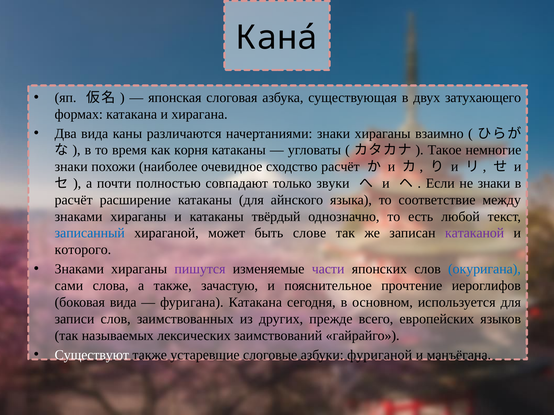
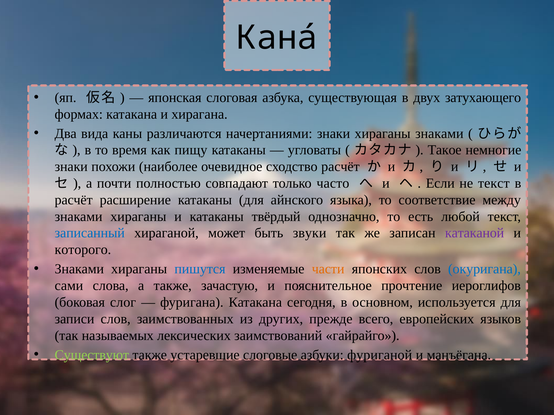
хираганы взаимно: взаимно -> знаками (439, 134)
корня: корня -> пищу (191, 150)
звуки: звуки -> часто (333, 184)
не знаки: знаки -> текст (494, 184)
слове: слове -> звуки (310, 233)
пишутся colour: purple -> blue (200, 269)
части colour: purple -> orange (328, 269)
боковая вида: вида -> слог (123, 303)
Существуют colour: white -> light green (92, 355)
